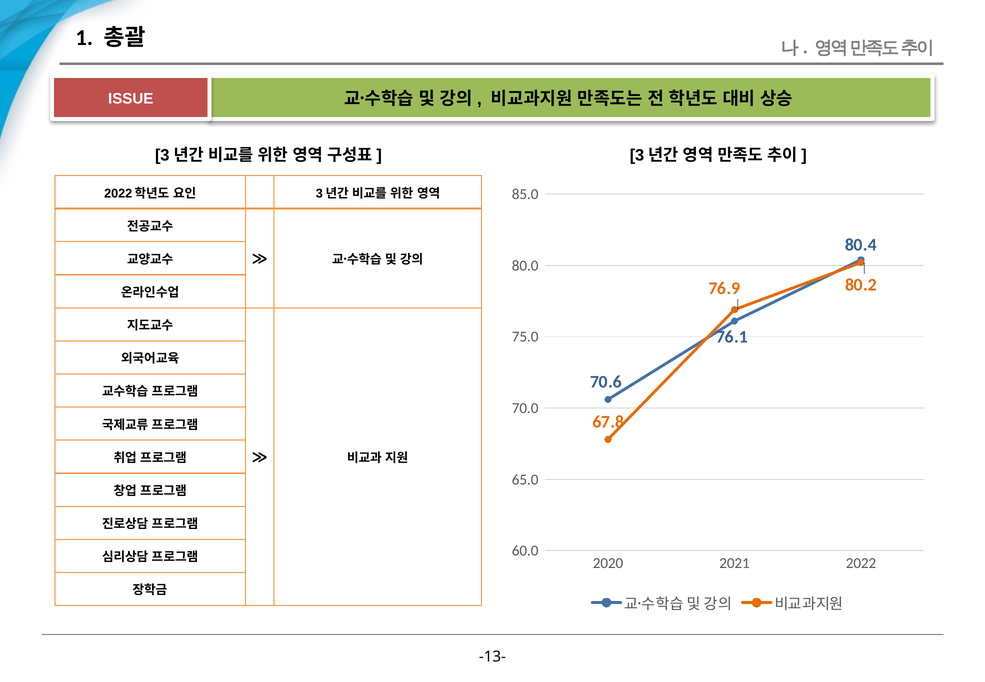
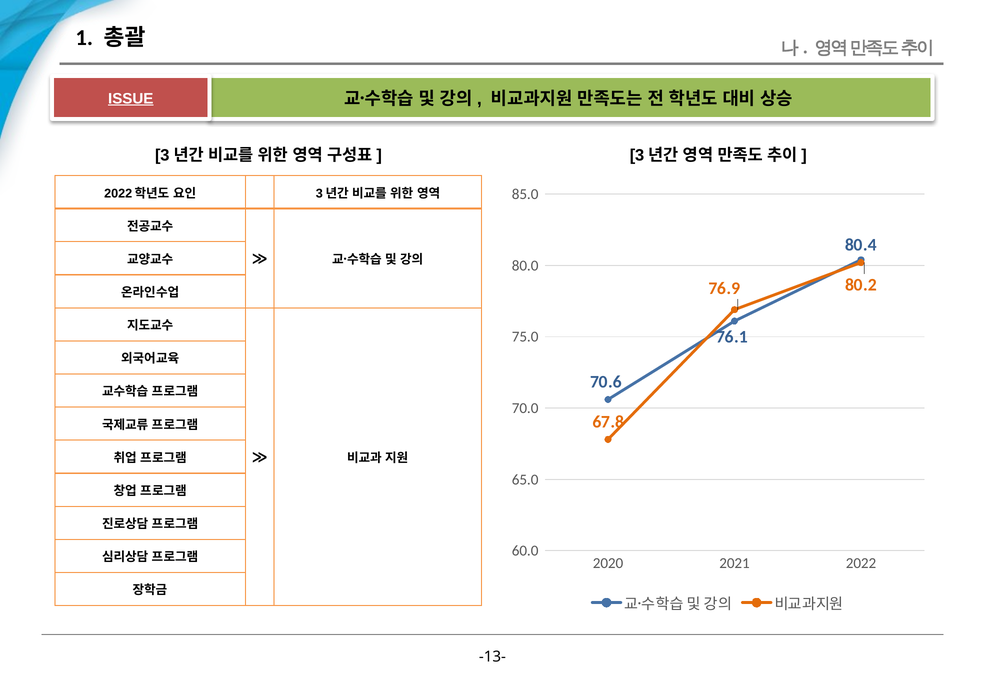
ISSUE underline: none -> present (131, 99)
